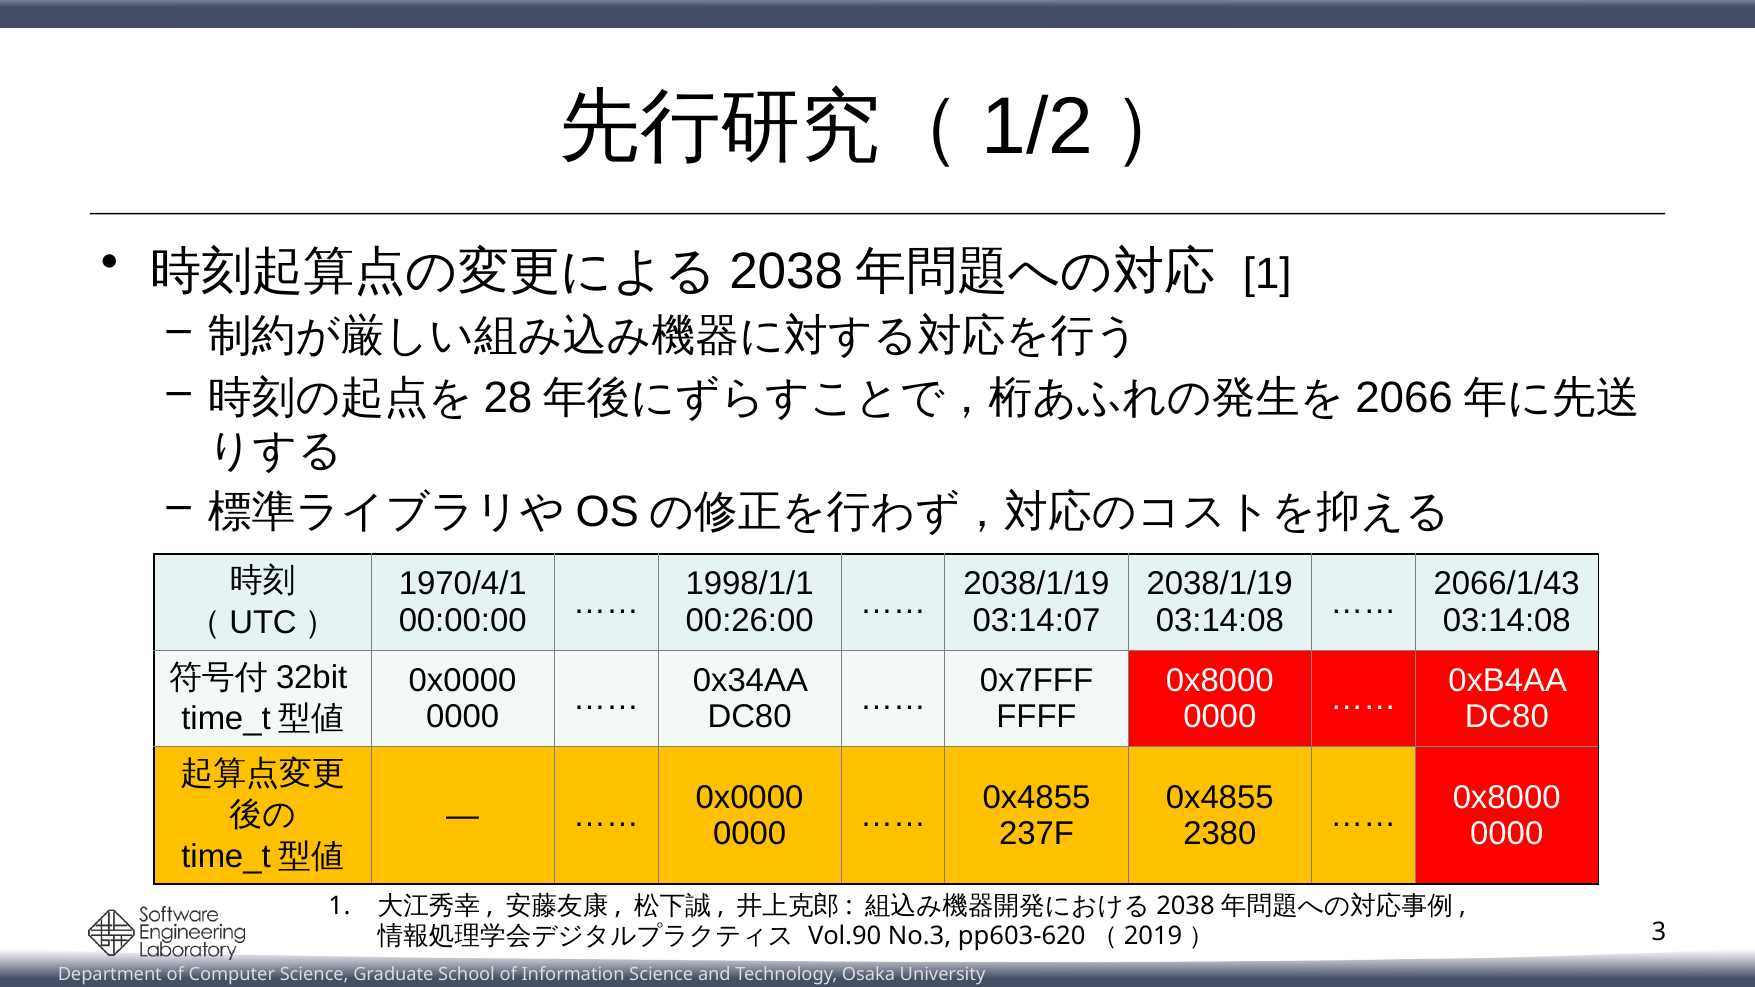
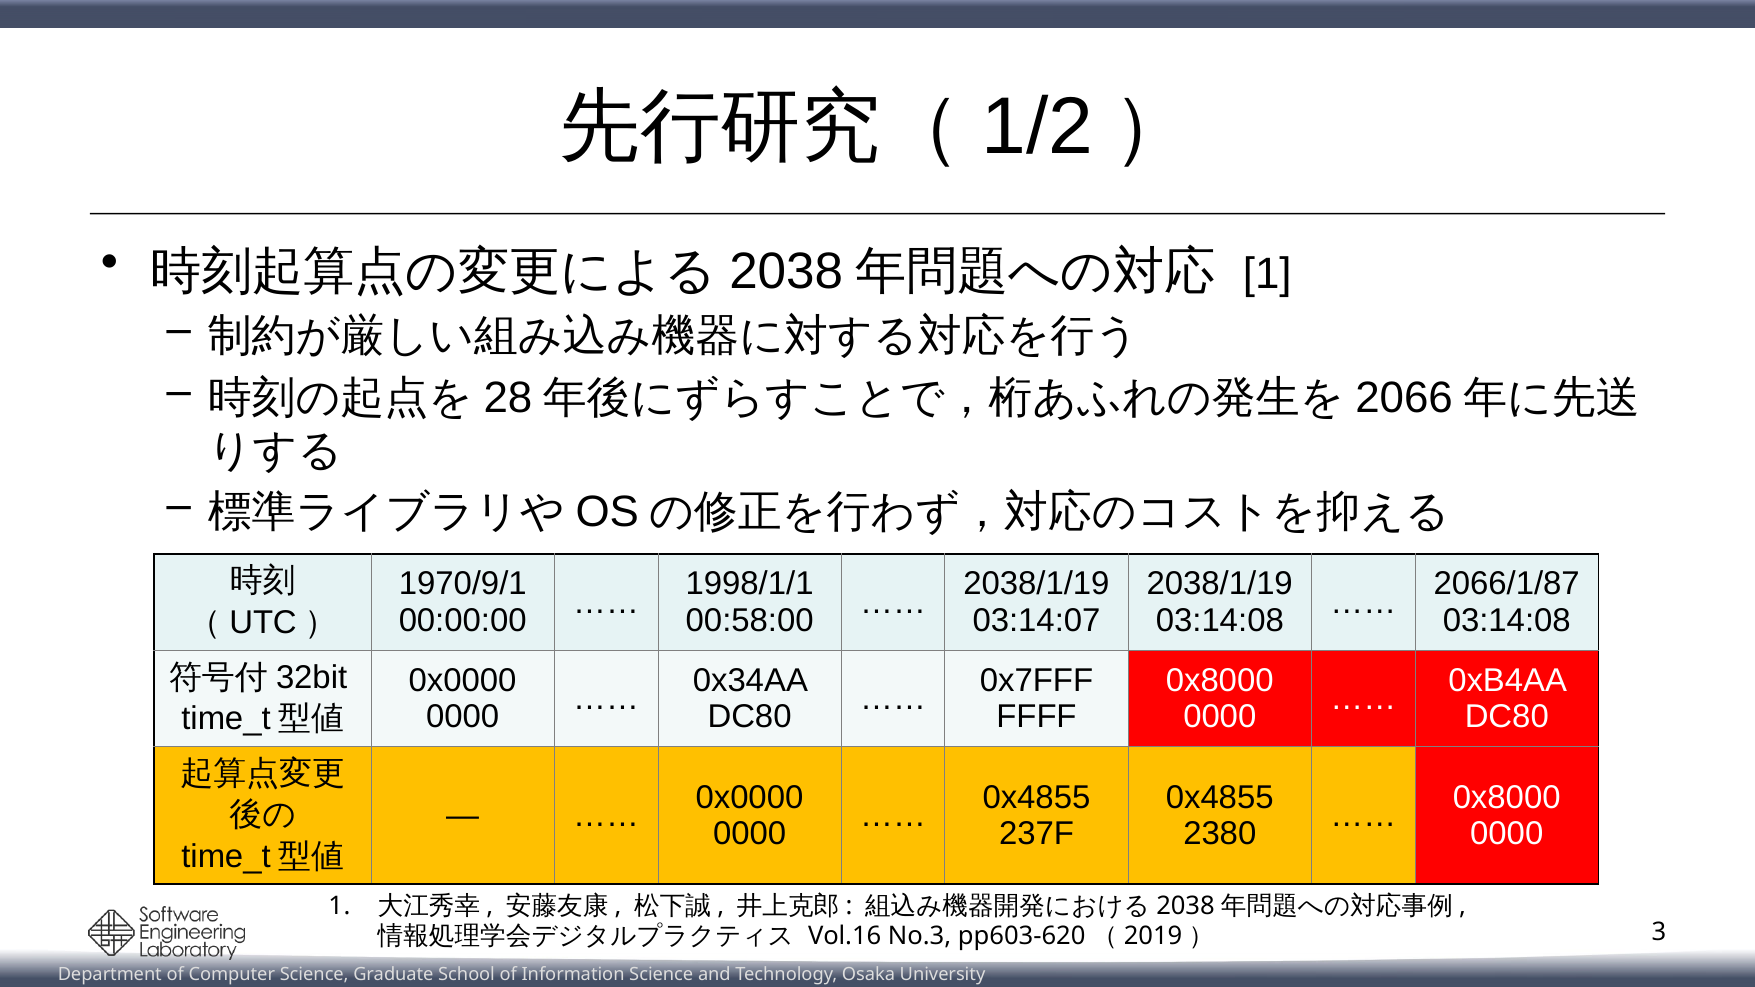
1970/4/1: 1970/4/1 -> 1970/9/1 (463, 584)
2066/1/43: 2066/1/43 -> 2066/1/87 (1507, 584)
00:26:00: 00:26:00 -> 00:58:00 (750, 621)
Vol.90: Vol.90 -> Vol.16 (845, 936)
